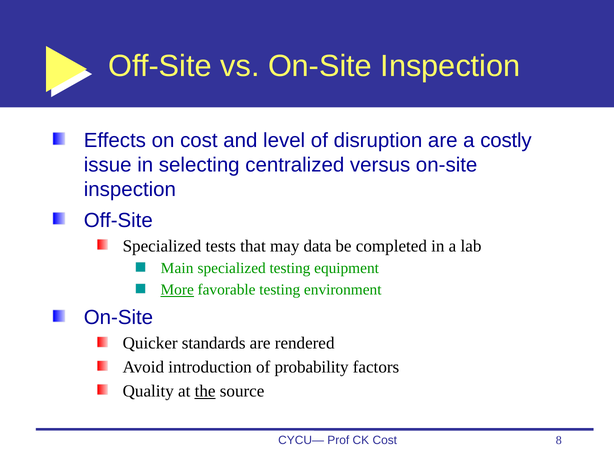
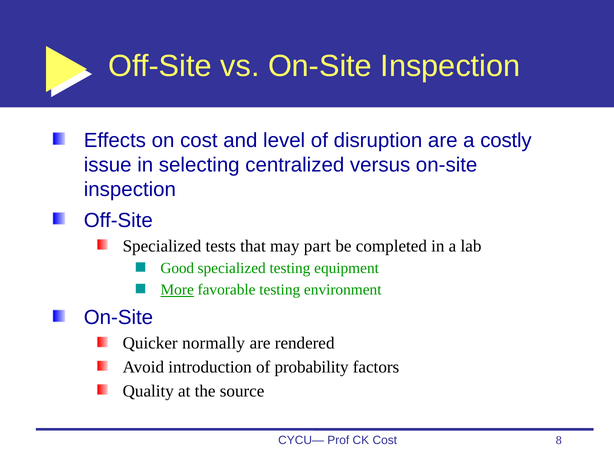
data: data -> part (317, 246)
Main: Main -> Good (177, 269)
standards: standards -> normally (214, 344)
the underline: present -> none (205, 392)
